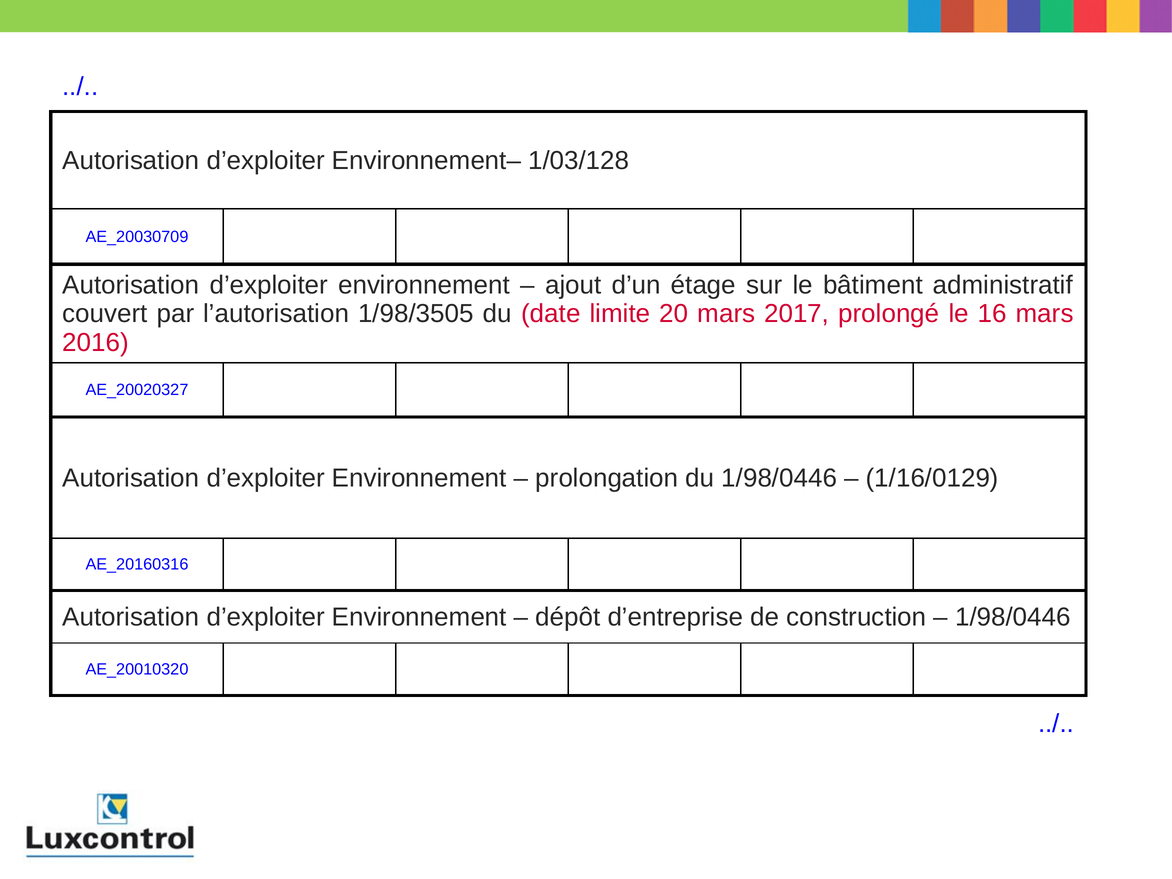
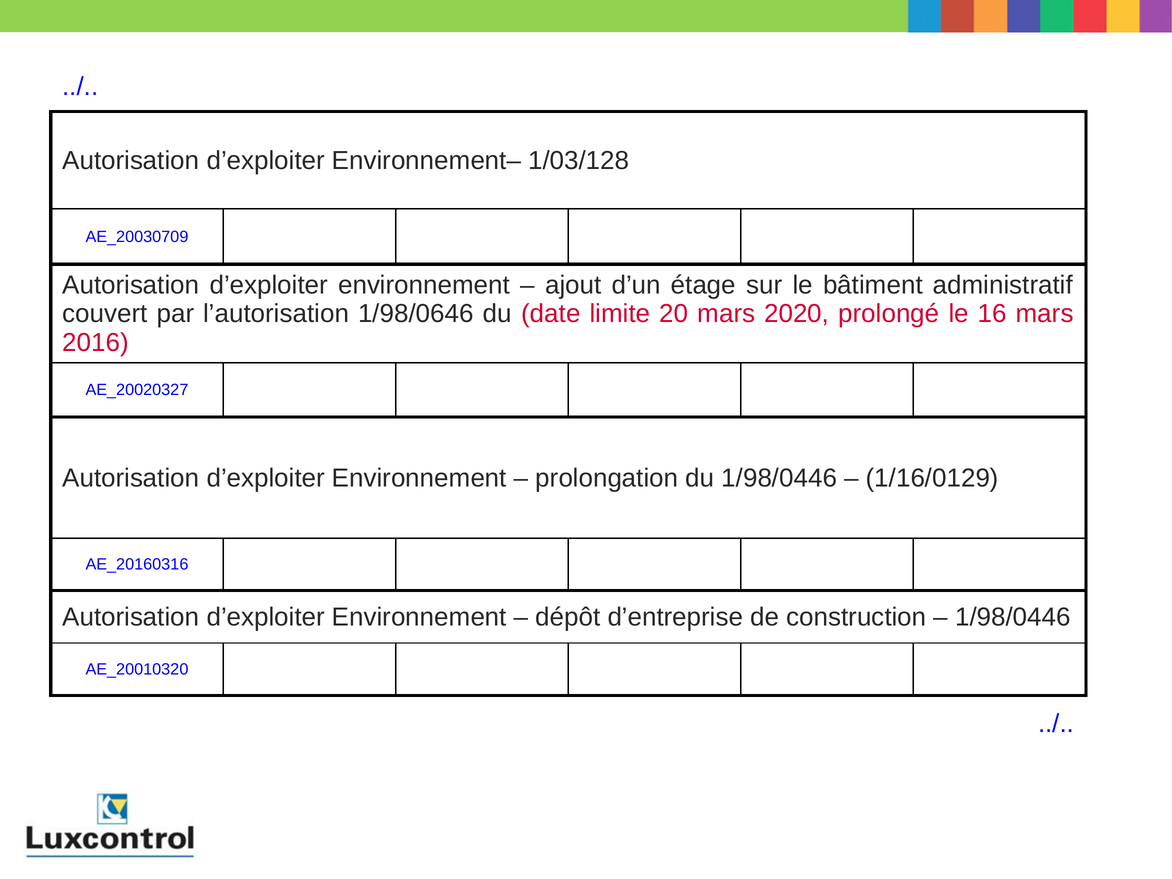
1/98/3505: 1/98/3505 -> 1/98/0646 (416, 314)
2017: 2017 -> 2020 (797, 314)
